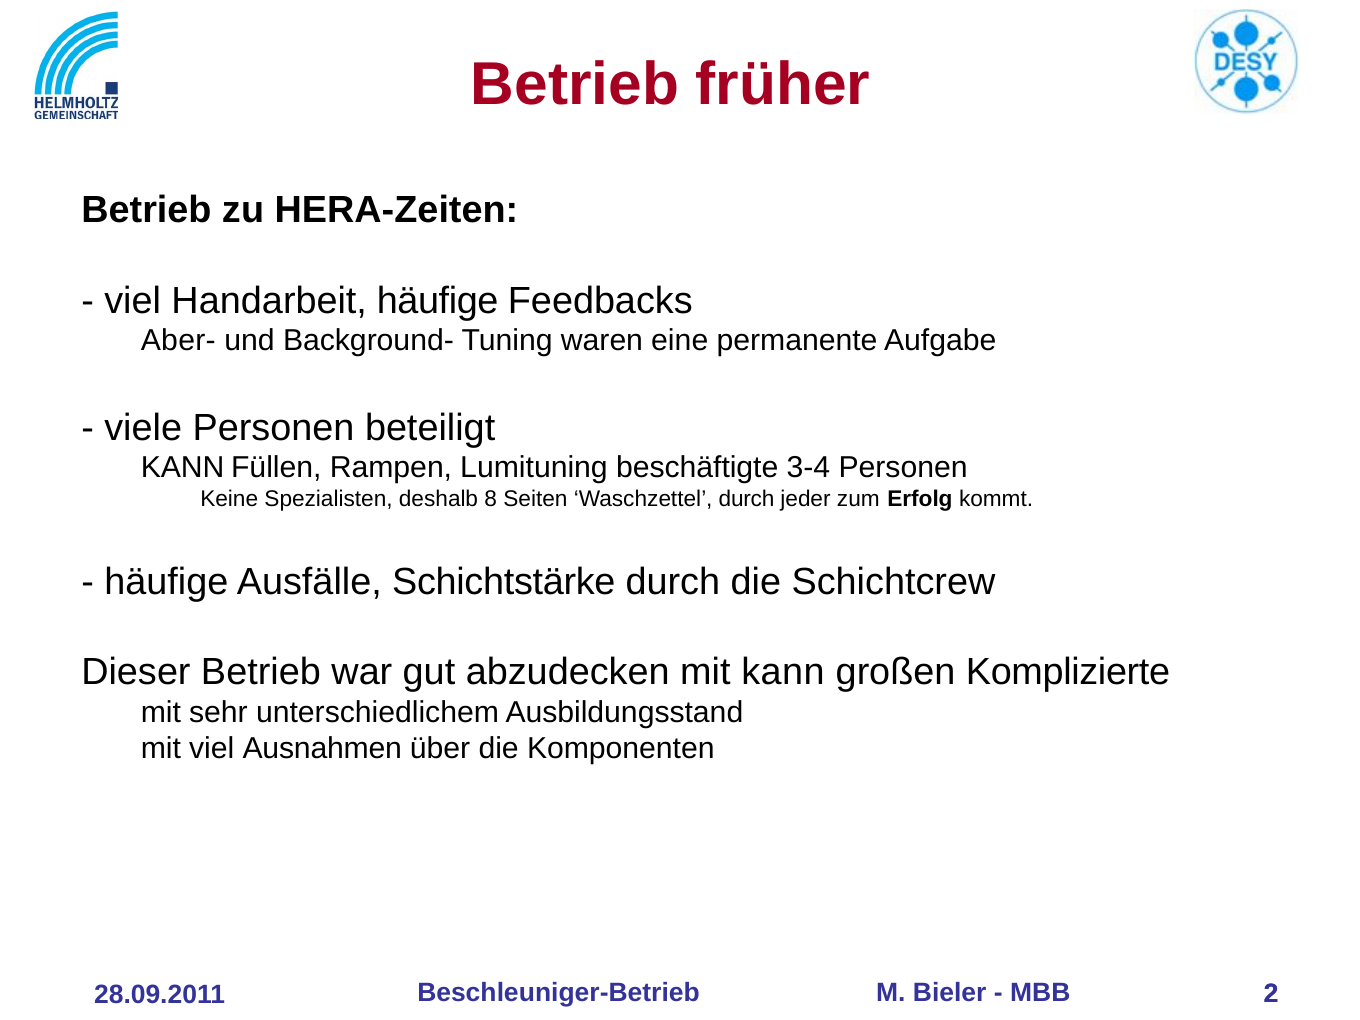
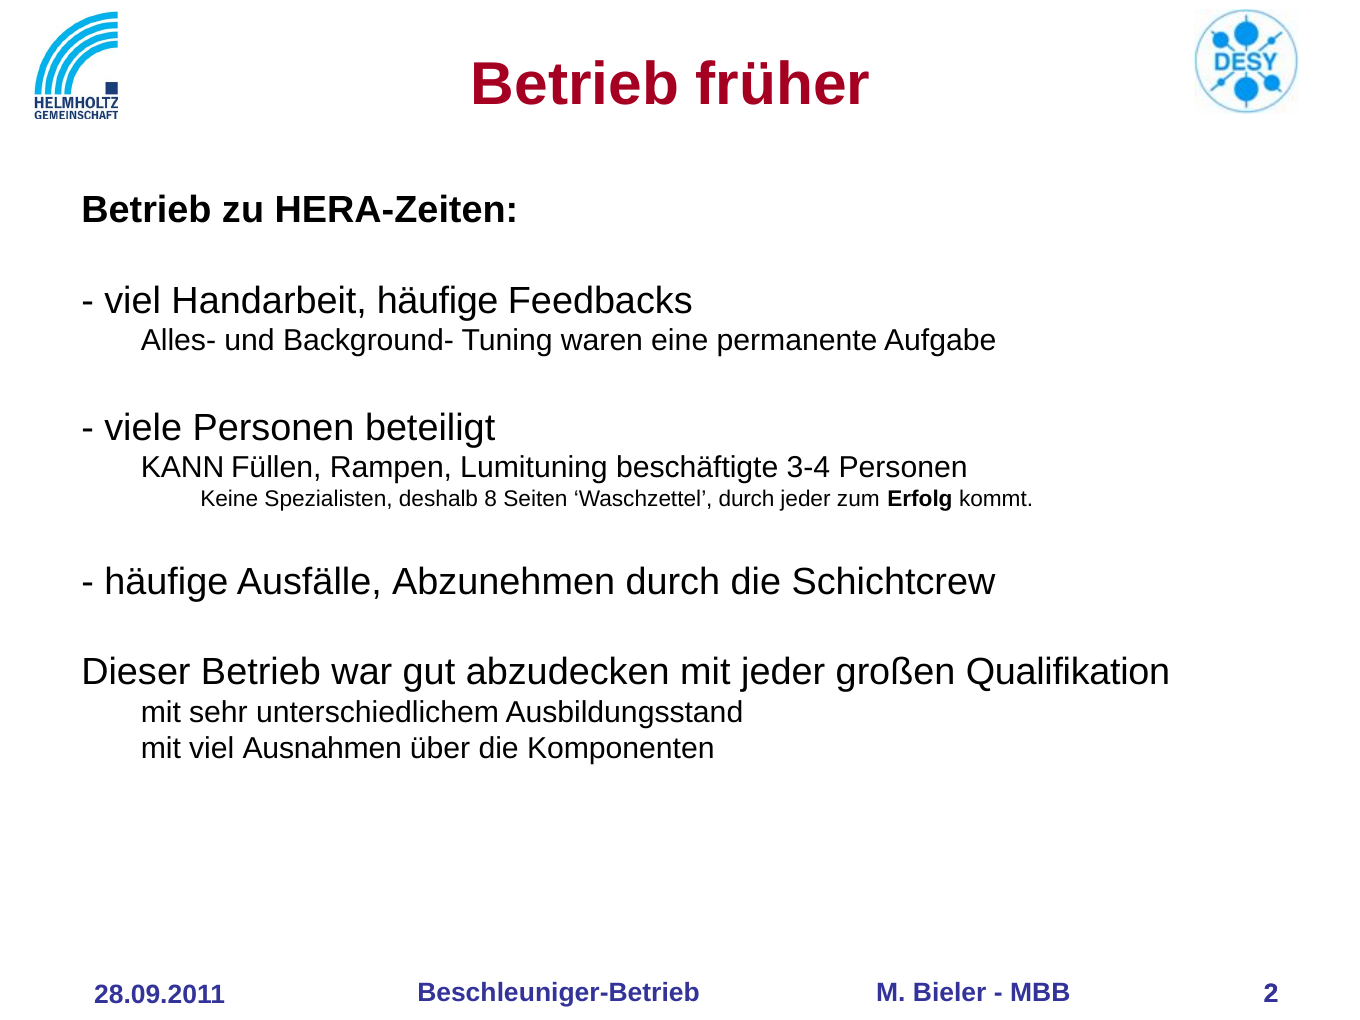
Aber-: Aber- -> Alles- (178, 341)
Schichtstärke: Schichtstärke -> Abzunehmen (504, 582)
mit kann: kann -> jeder (783, 672)
Komplizierte: Komplizierte -> Qualifikation (1068, 672)
